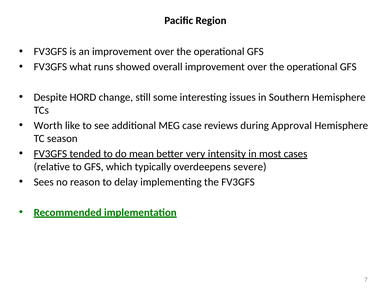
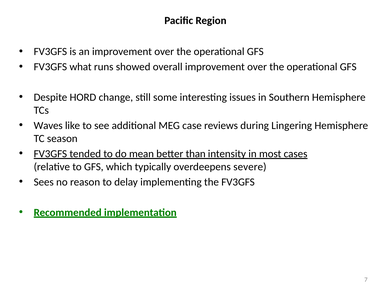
Worth: Worth -> Waves (48, 126)
Approval: Approval -> Lingering (292, 126)
very: very -> than (196, 154)
